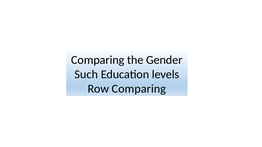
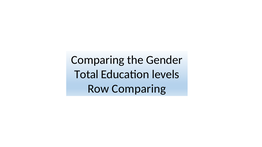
Such: Such -> Total (86, 75)
